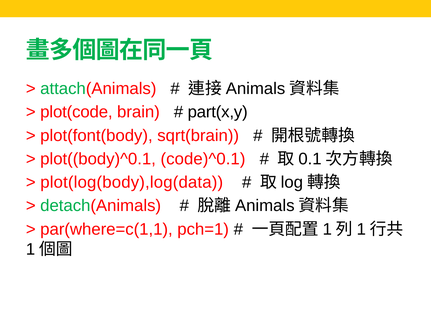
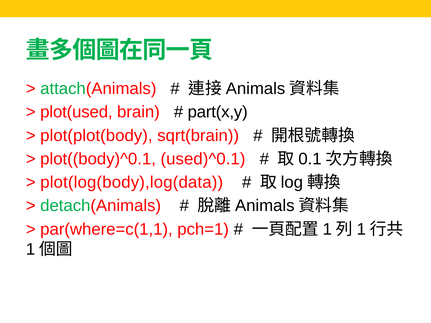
plot(code: plot(code -> plot(used (76, 112)
plot(font(body: plot(font(body -> plot(plot(body (96, 136)
code)^0.1: code)^0.1 -> used)^0.1 (203, 159)
